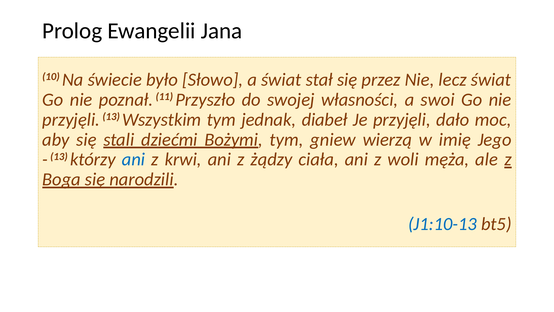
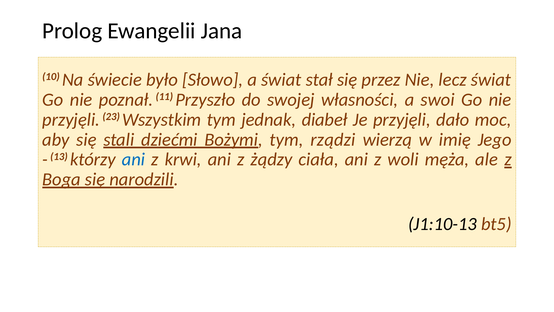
przyjęli 13: 13 -> 23 (111, 117)
gniew: gniew -> rządzi (333, 139)
J1:10-13 colour: blue -> black (442, 224)
